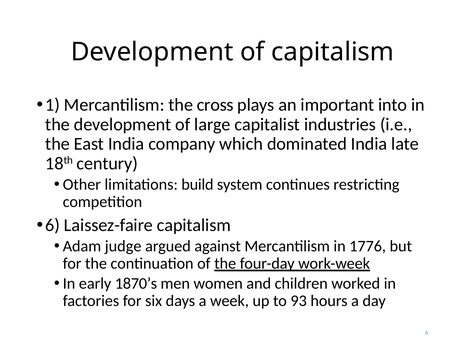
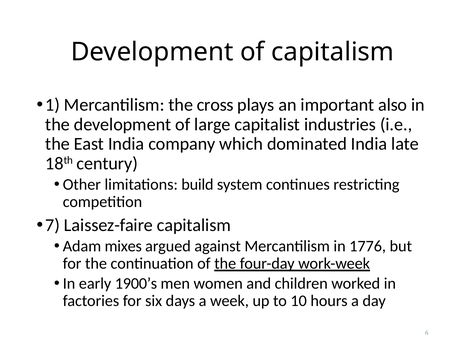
into: into -> also (393, 105)
6: 6 -> 7 (53, 225)
judge: judge -> mixes (123, 246)
1870’s: 1870’s -> 1900’s (136, 283)
93: 93 -> 10 (299, 301)
